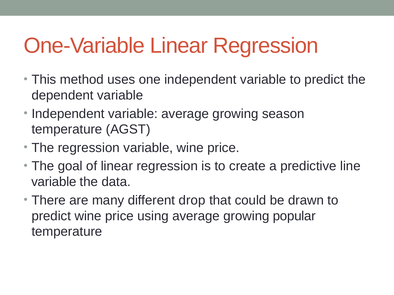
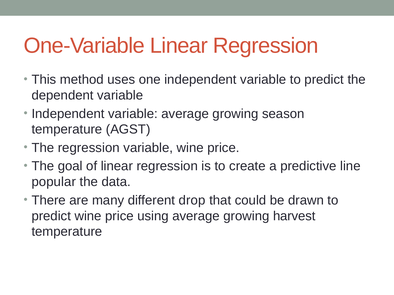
variable: variable -> popular (54, 182)
popular: popular -> harvest (294, 216)
